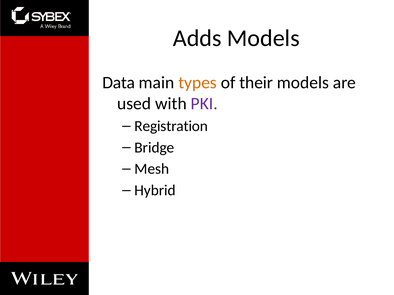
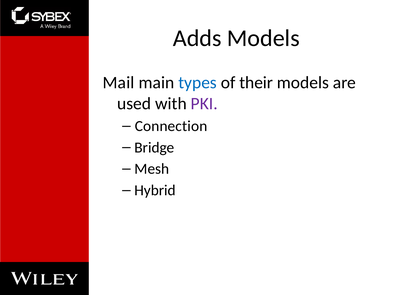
Data: Data -> Mail (119, 83)
types colour: orange -> blue (198, 83)
Registration: Registration -> Connection (171, 126)
